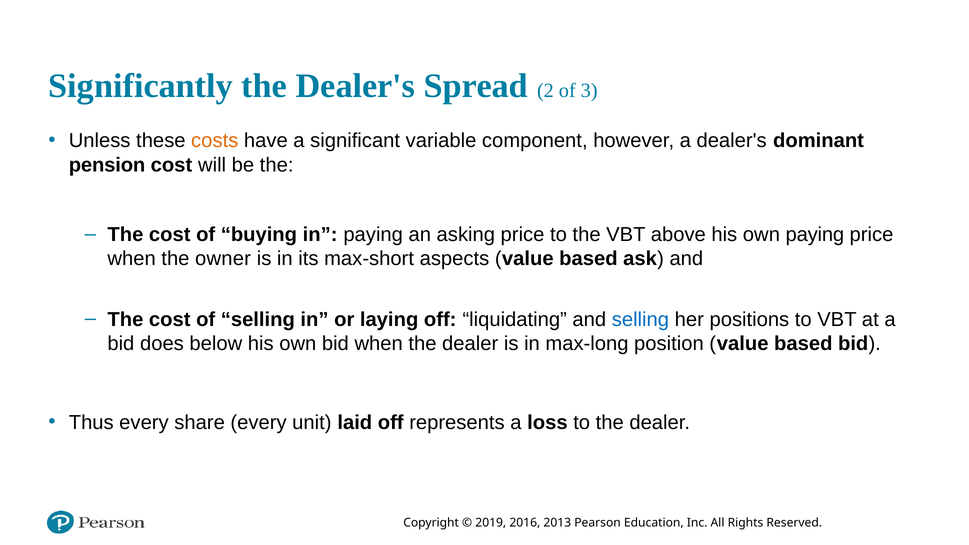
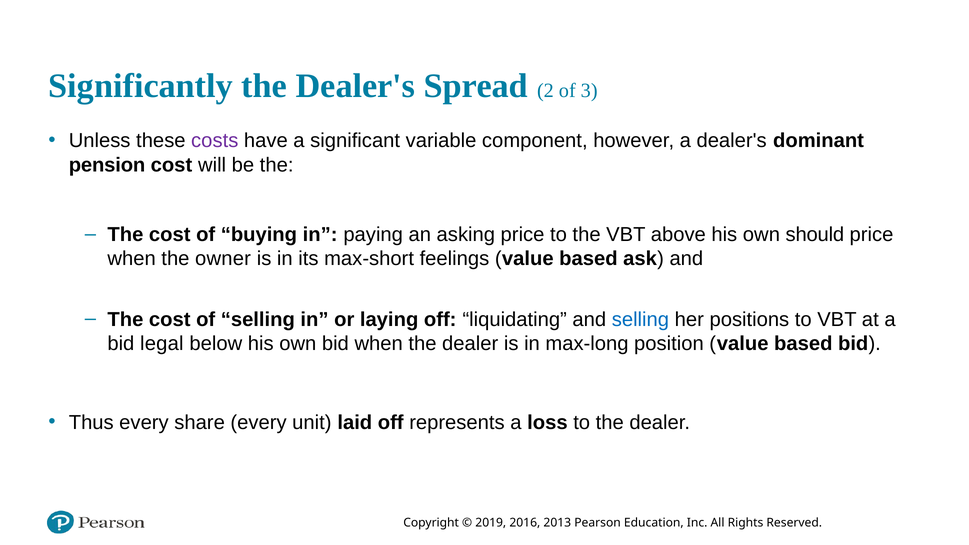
costs colour: orange -> purple (215, 141)
own paying: paying -> should (815, 235)
aspects: aspects -> feelings (454, 259)
does: does -> legal (162, 344)
